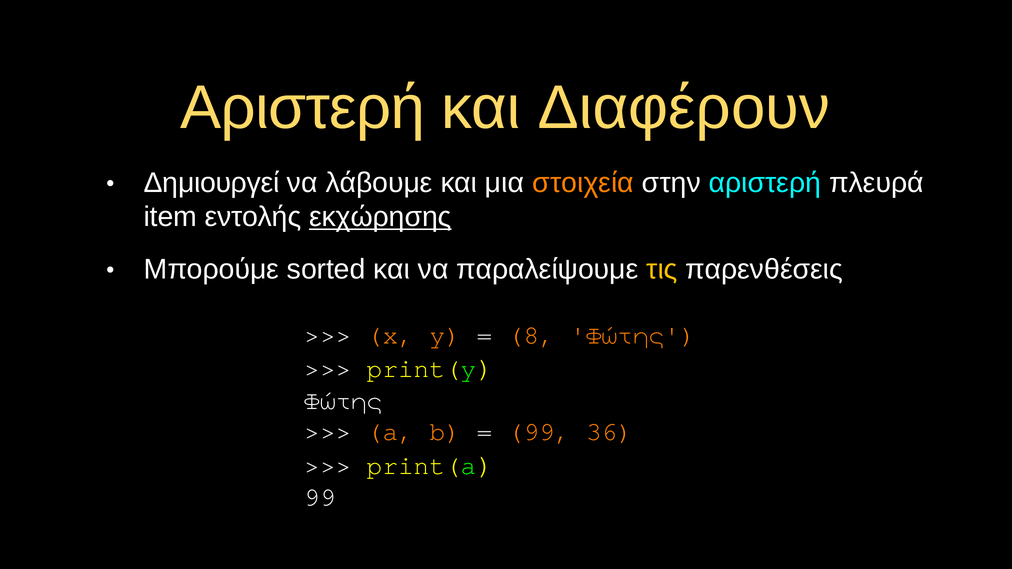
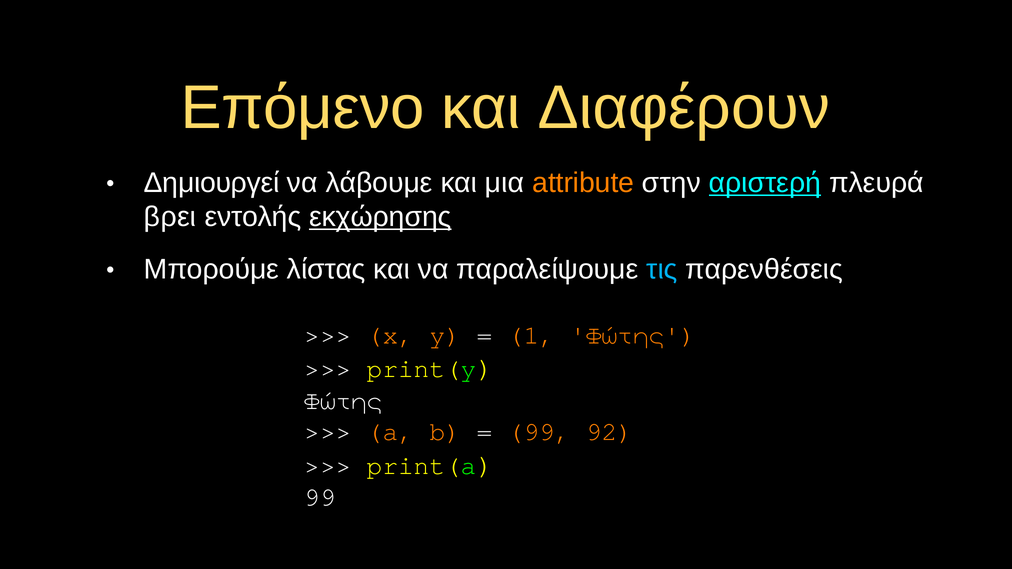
Αριστερή: Αριστερή -> Επόμενο (302, 108)
στοιχεία: στοιχεία -> attribute (583, 183)
αριστερή underline: none -> present (765, 183)
item: item -> βρει (170, 217)
sorted: sorted -> λίστας (326, 269)
τις colour: yellow -> light blue (662, 269)
8: 8 -> 1 (531, 335)
36: 36 -> 92 (610, 432)
